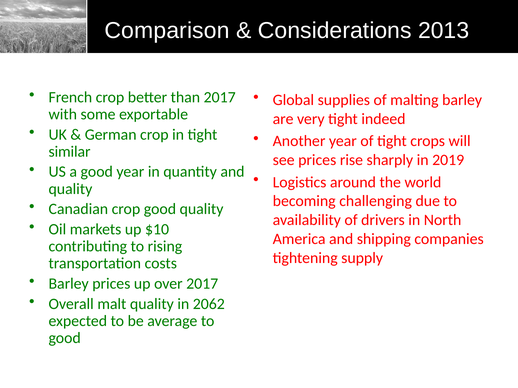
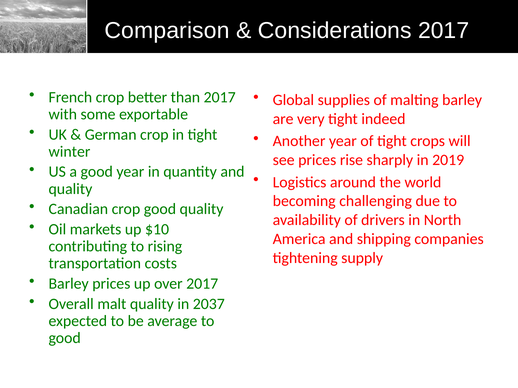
Considerations 2013: 2013 -> 2017 (444, 30)
similar: similar -> winter (69, 152)
2062: 2062 -> 2037 (209, 304)
